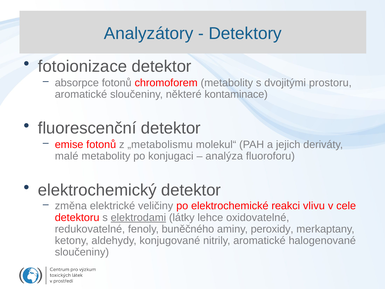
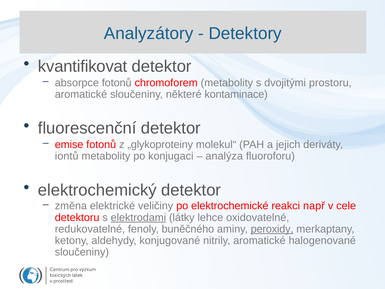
fotoionizace: fotoionizace -> kvantifikovat (83, 66)
„metabolismu: „metabolismu -> „glykoproteiny (160, 144)
malé: malé -> iontů (67, 156)
vlivu: vlivu -> např (314, 206)
peroxidy underline: none -> present (272, 229)
